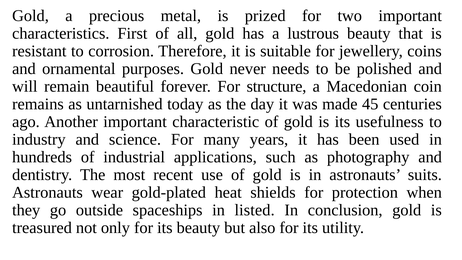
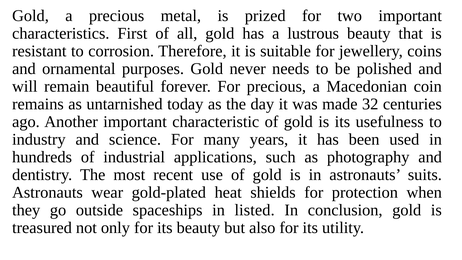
For structure: structure -> precious (276, 86)
45: 45 -> 32 (370, 104)
